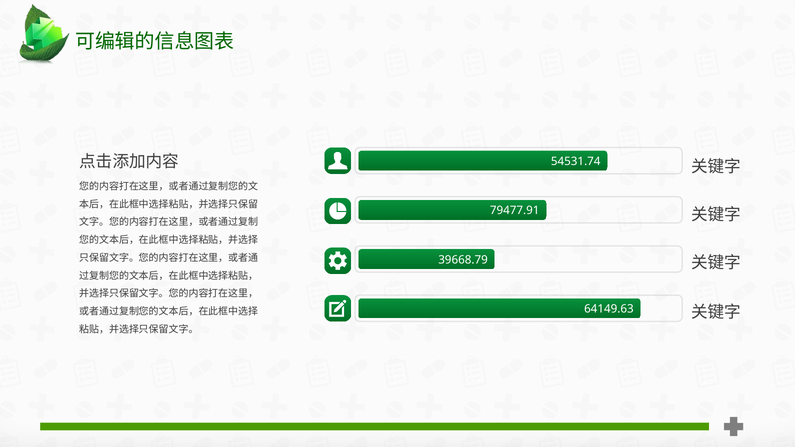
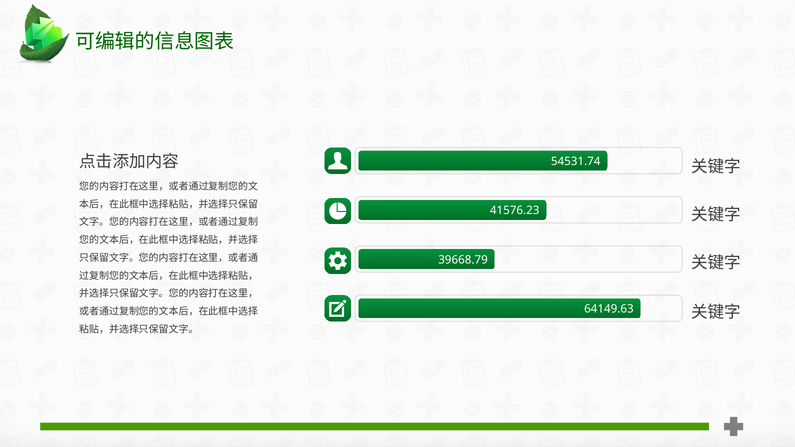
79477.91: 79477.91 -> 41576.23 (515, 211)
